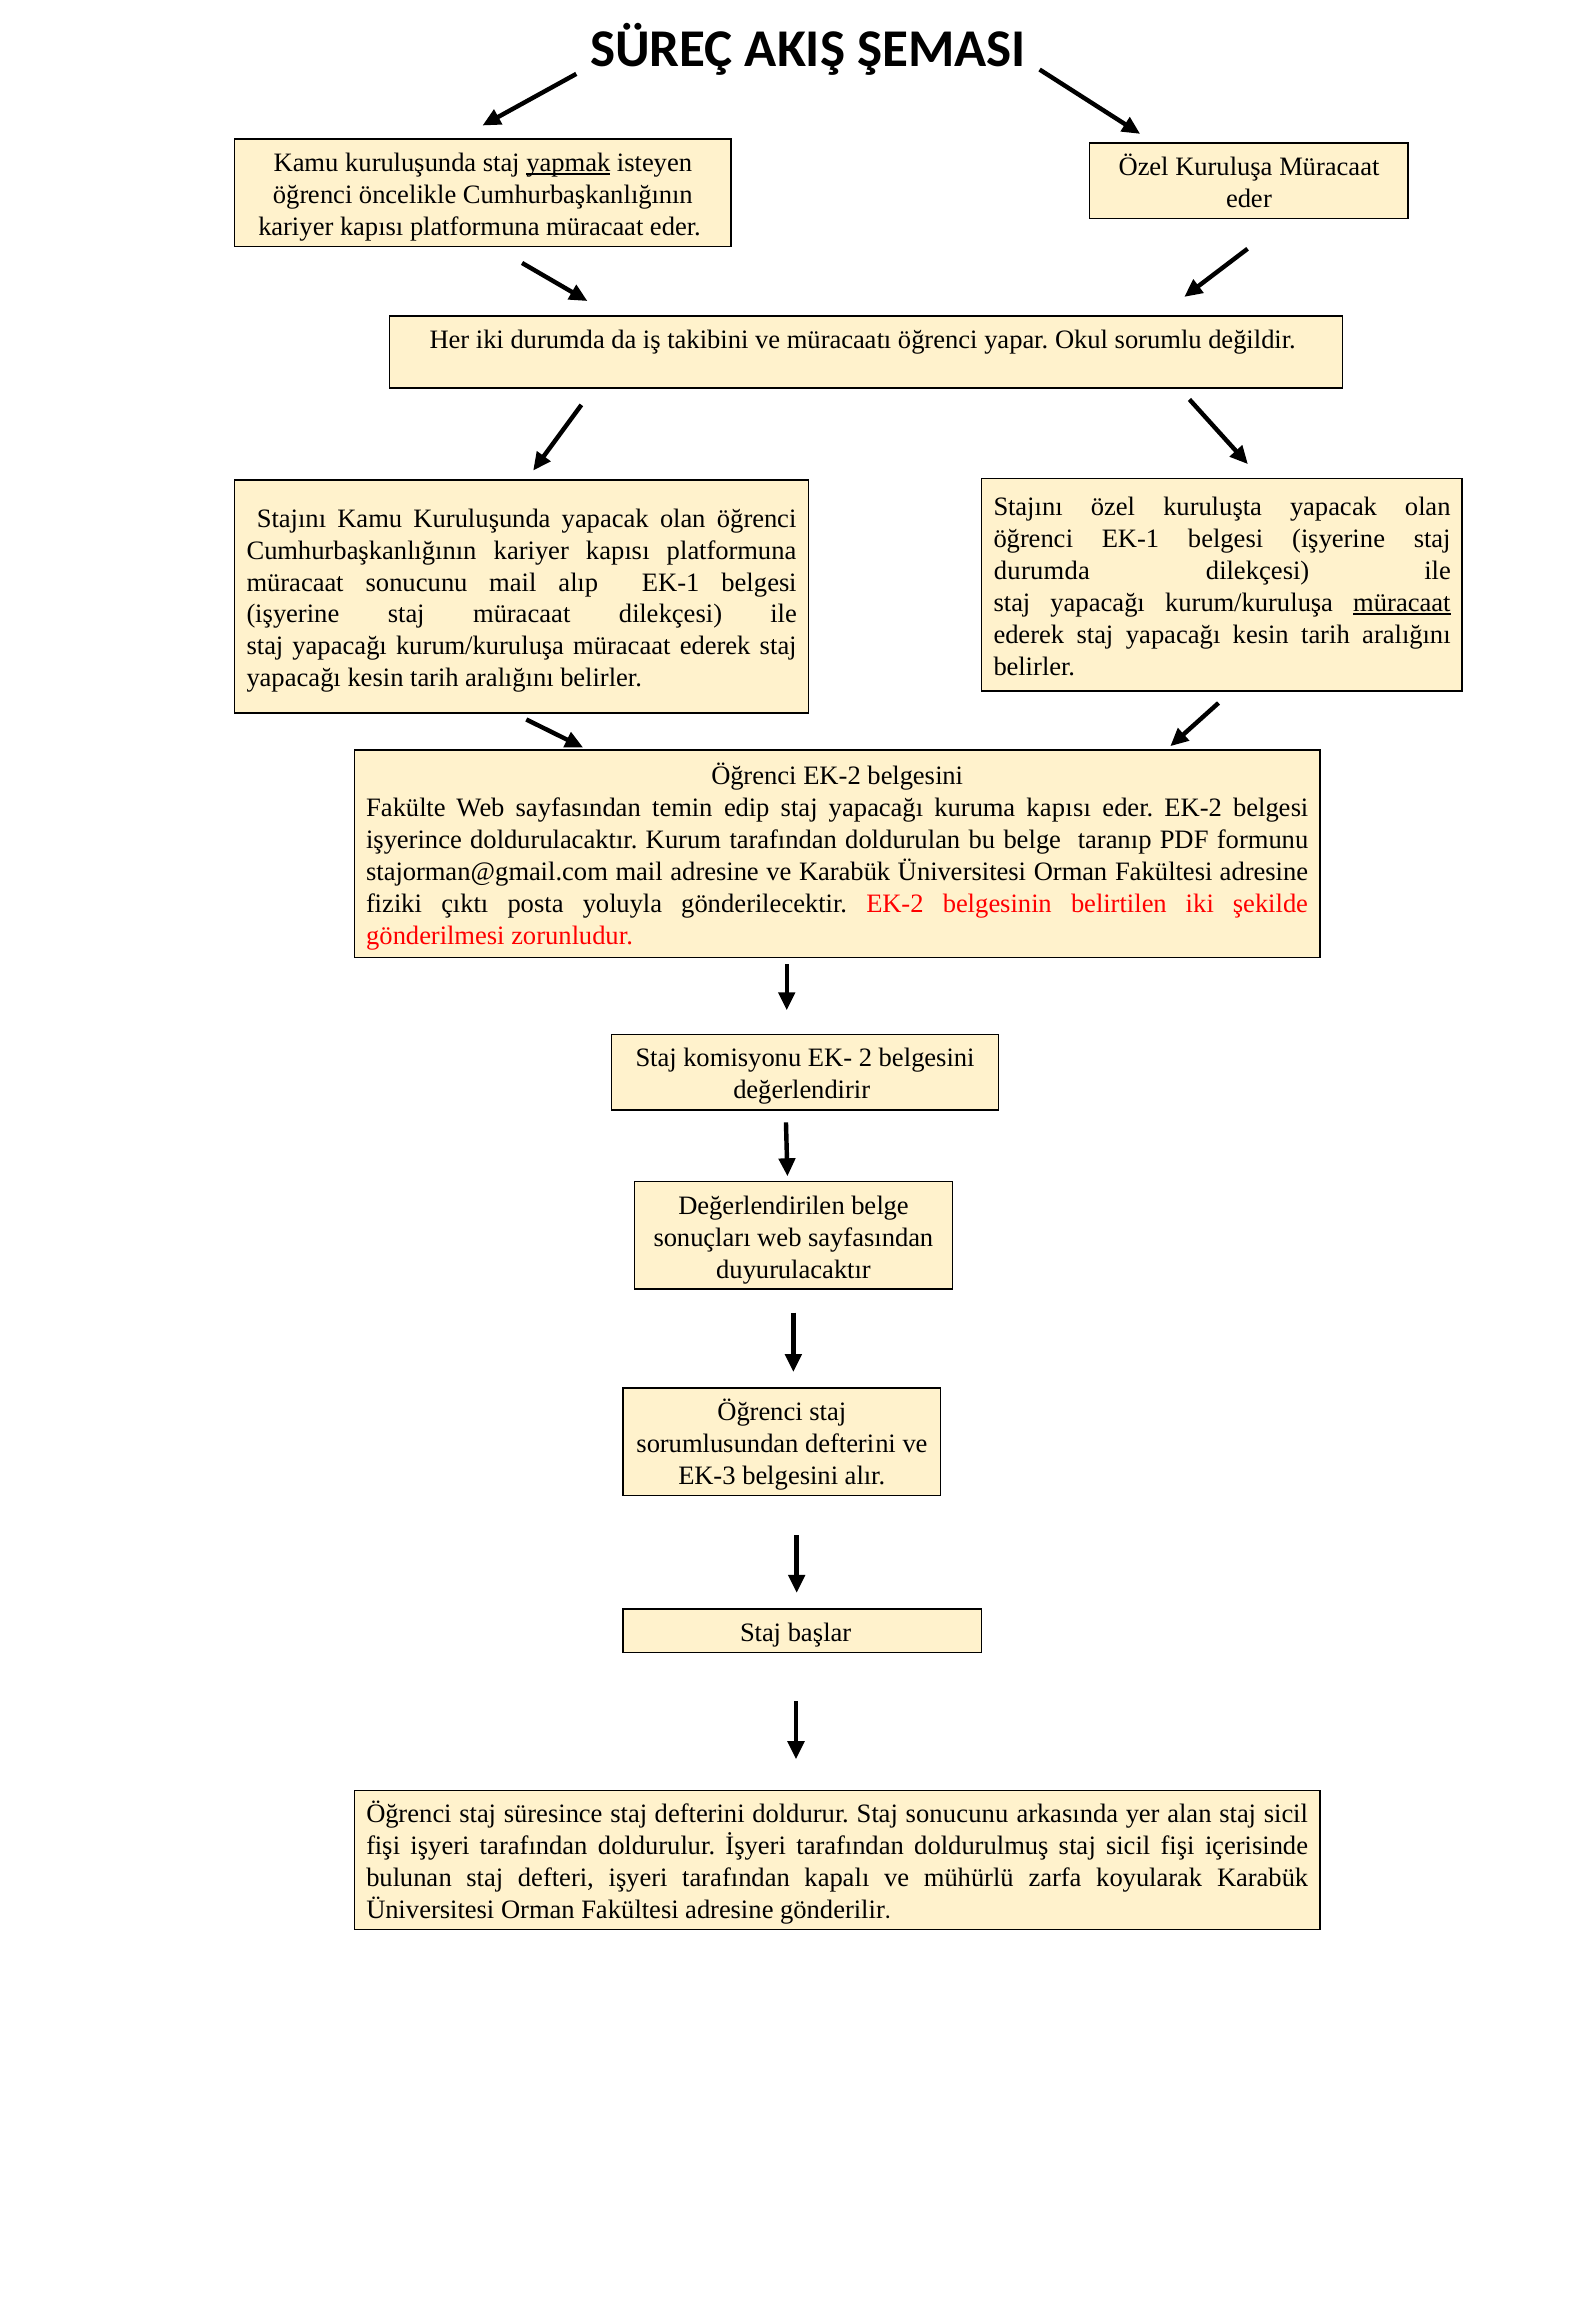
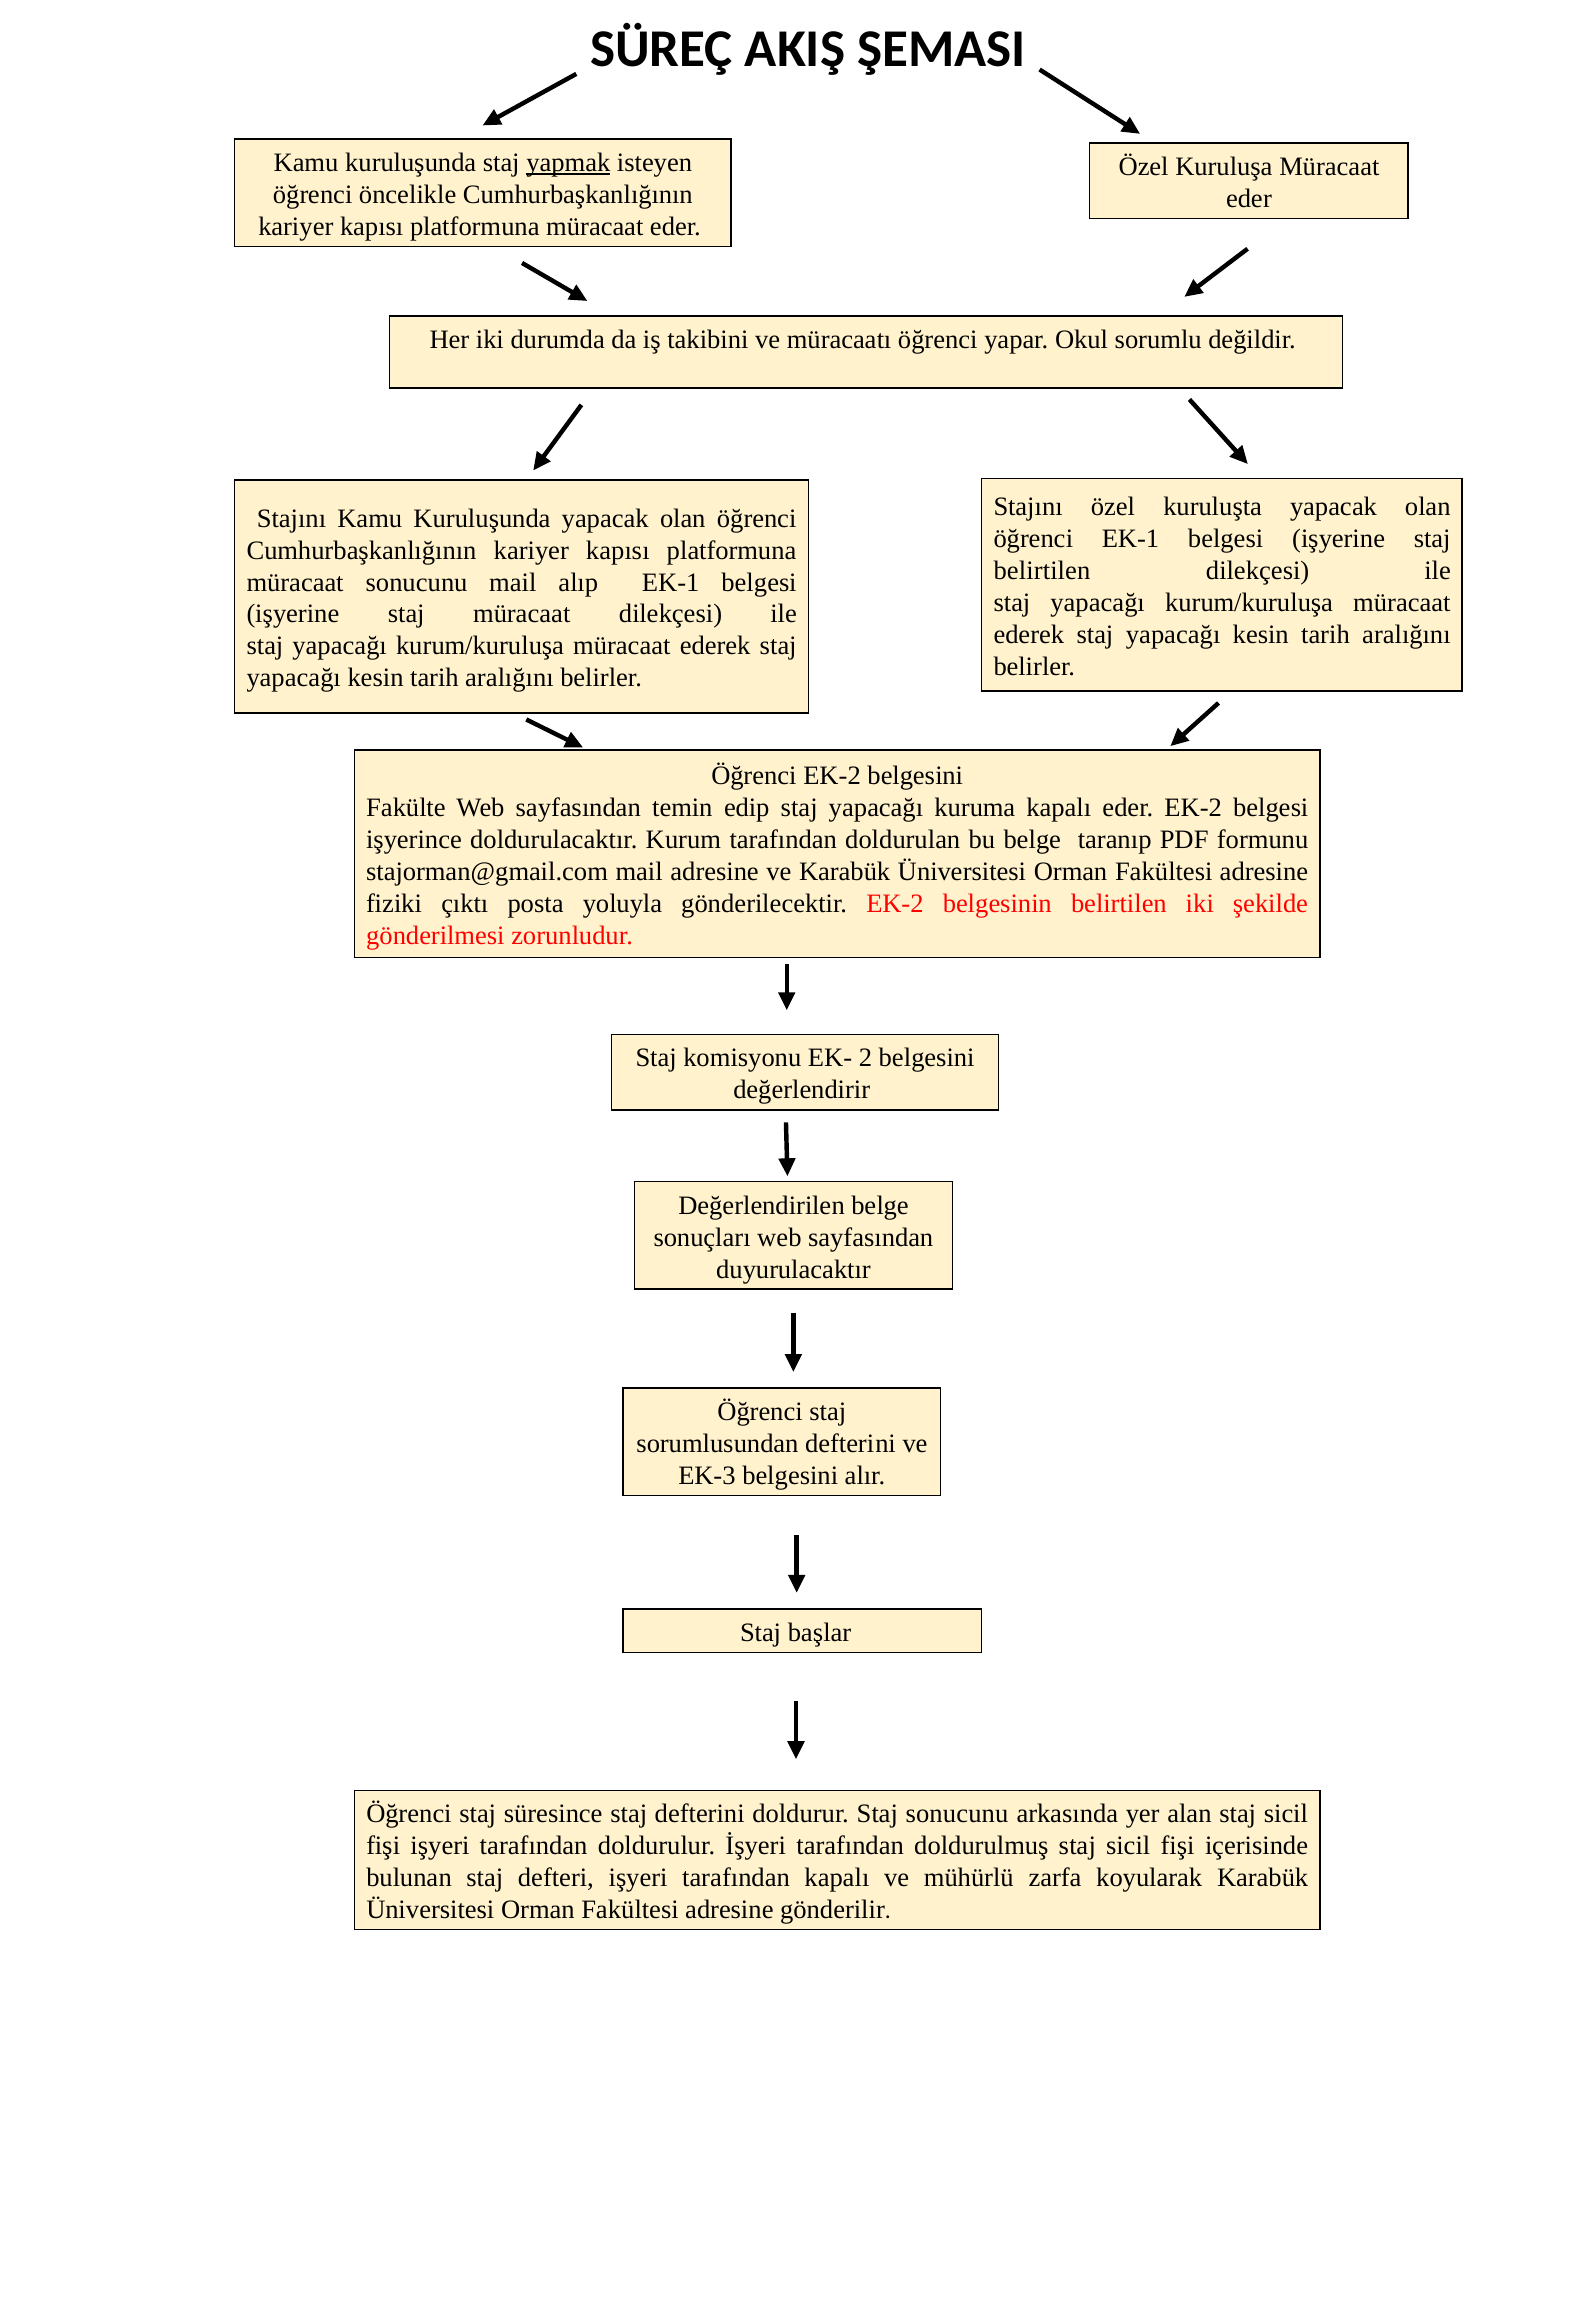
durumda: durumda -> belirtilen (1042, 571)
müracaat underline: present -> none (1402, 603)
kuruma kapısı: kapısı -> kapalı (1059, 808)
